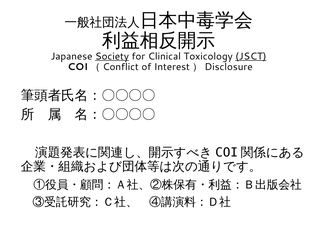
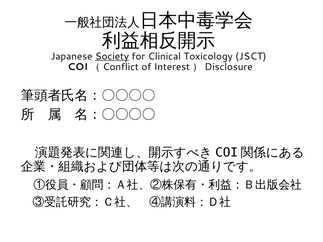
JSCT underline: present -> none (251, 56)
